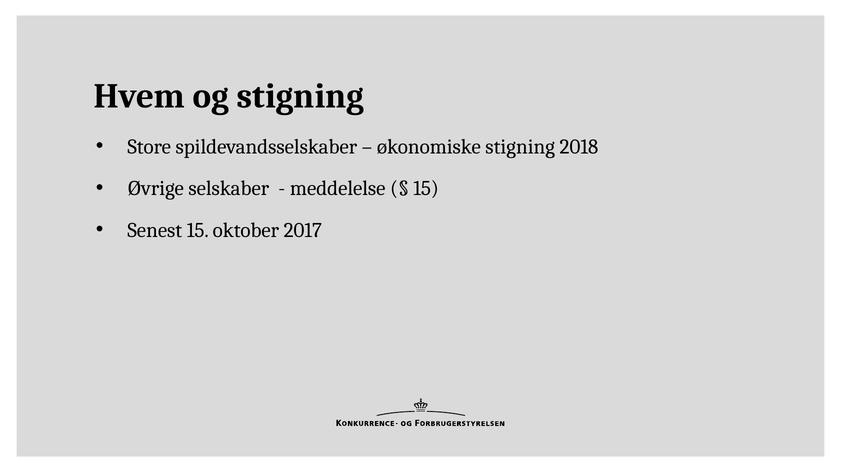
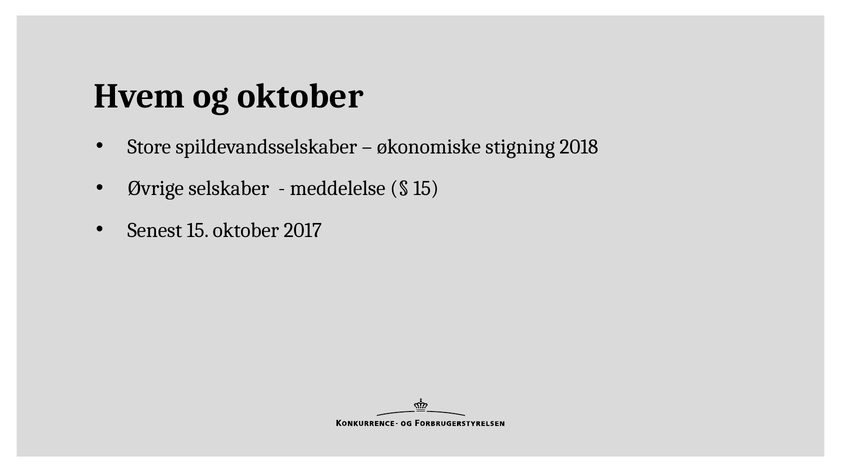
og stigning: stigning -> oktober (300, 96)
